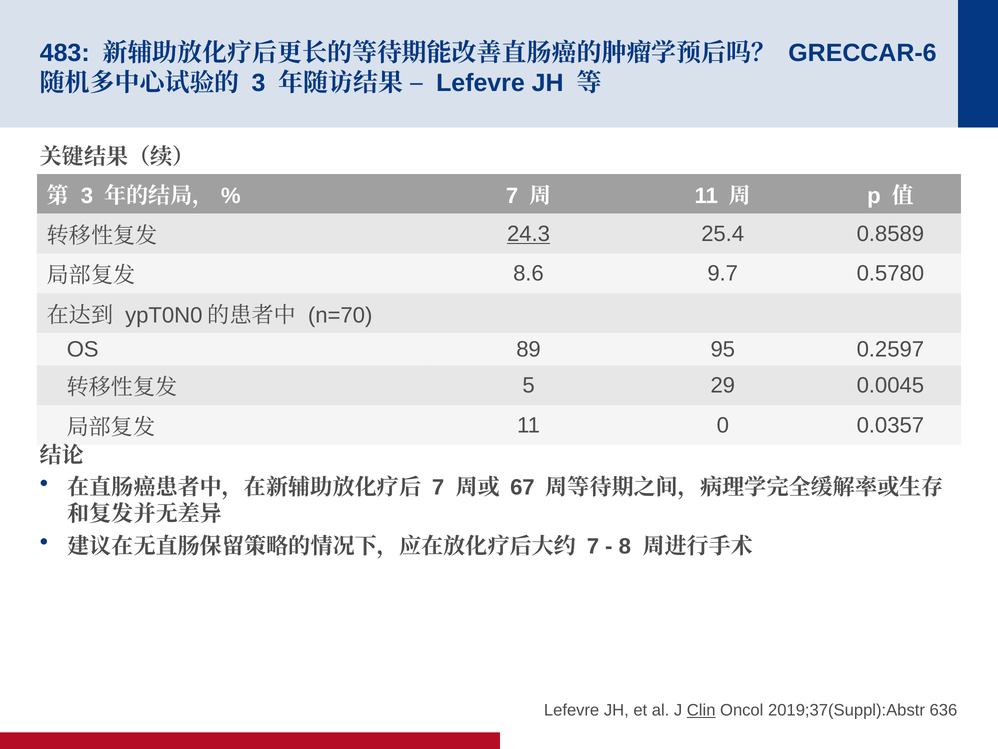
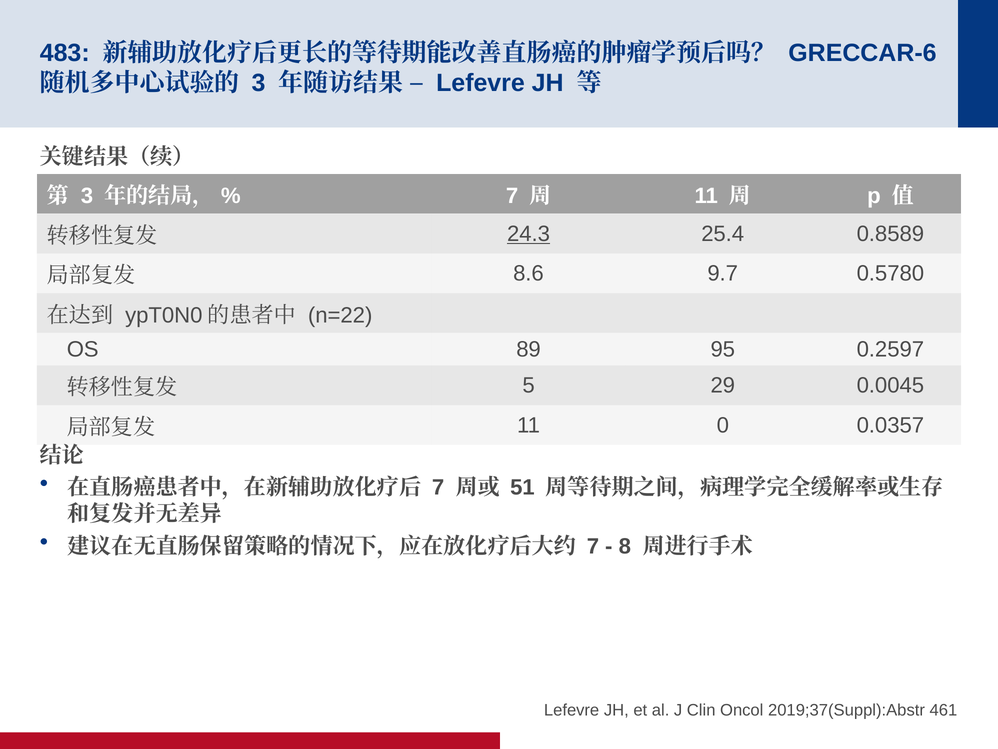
n=70: n=70 -> n=22 (340, 315)
67: 67 -> 51 (522, 487)
Clin underline: present -> none (701, 710)
636: 636 -> 461 (943, 710)
